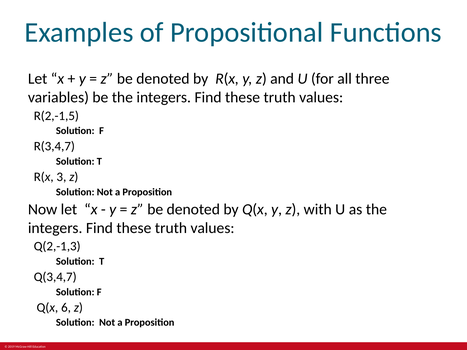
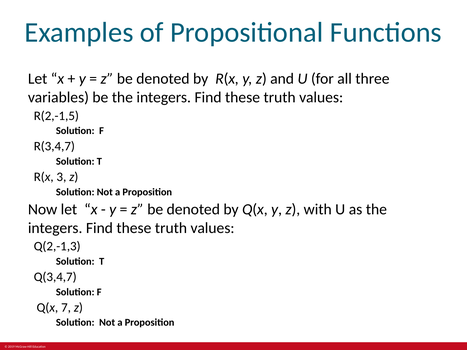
6: 6 -> 7 (66, 308)
